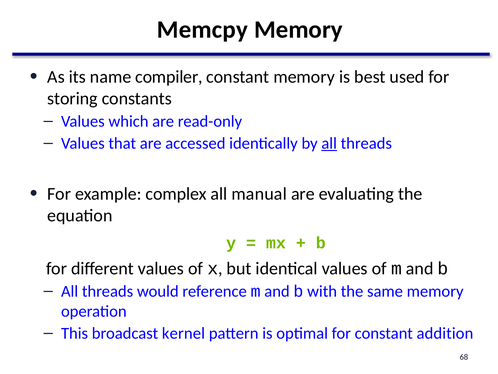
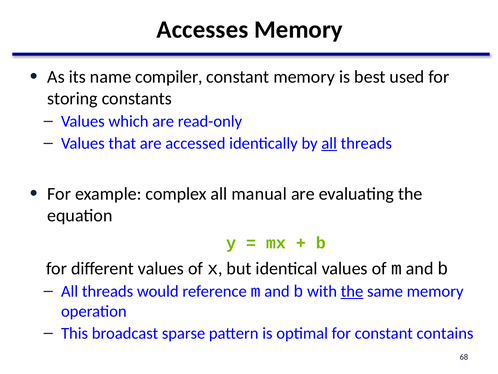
Memcpy: Memcpy -> Accesses (202, 30)
the underline: none -> present (352, 291)
kernel: kernel -> sparse (184, 333)
addition: addition -> contains (445, 333)
